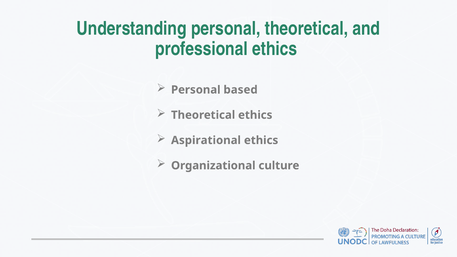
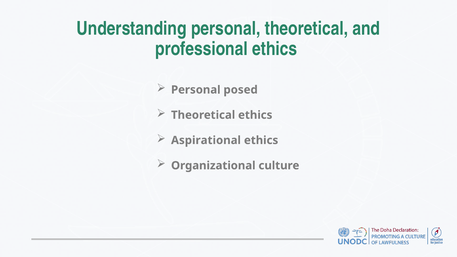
based: based -> posed (241, 90)
